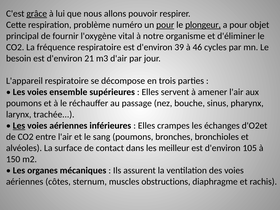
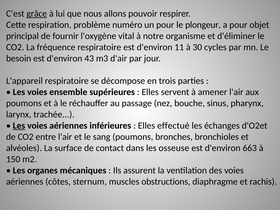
pour underline: present -> none (165, 25)
plongeur underline: present -> none (203, 25)
39: 39 -> 11 (179, 47)
46: 46 -> 30 (197, 47)
21: 21 -> 43 (89, 58)
crampes: crampes -> effectué (173, 126)
meilleur: meilleur -> osseuse (174, 148)
105: 105 -> 663 (250, 148)
